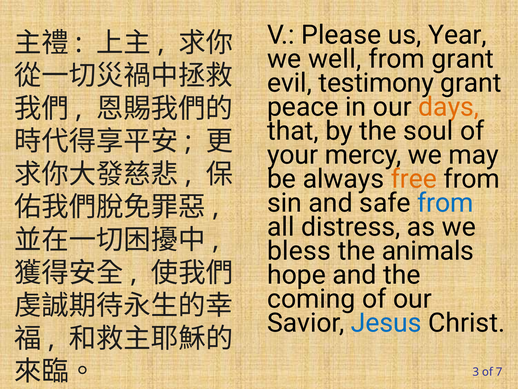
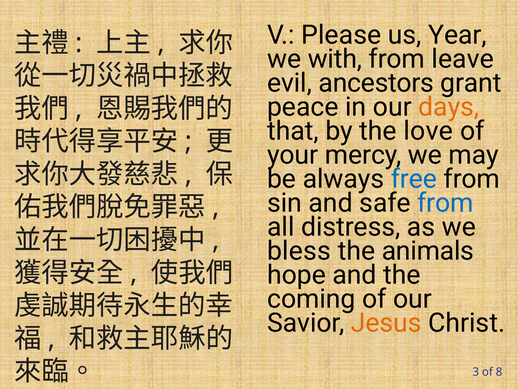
well: well -> with (335, 59)
from grant: grant -> leave (463, 59)
testimony: testimony -> ancestors (376, 83)
soul: soul -> love (428, 131)
free colour: orange -> blue (414, 179)
Jesus colour: blue -> orange (386, 323)
7: 7 -> 8 (499, 372)
